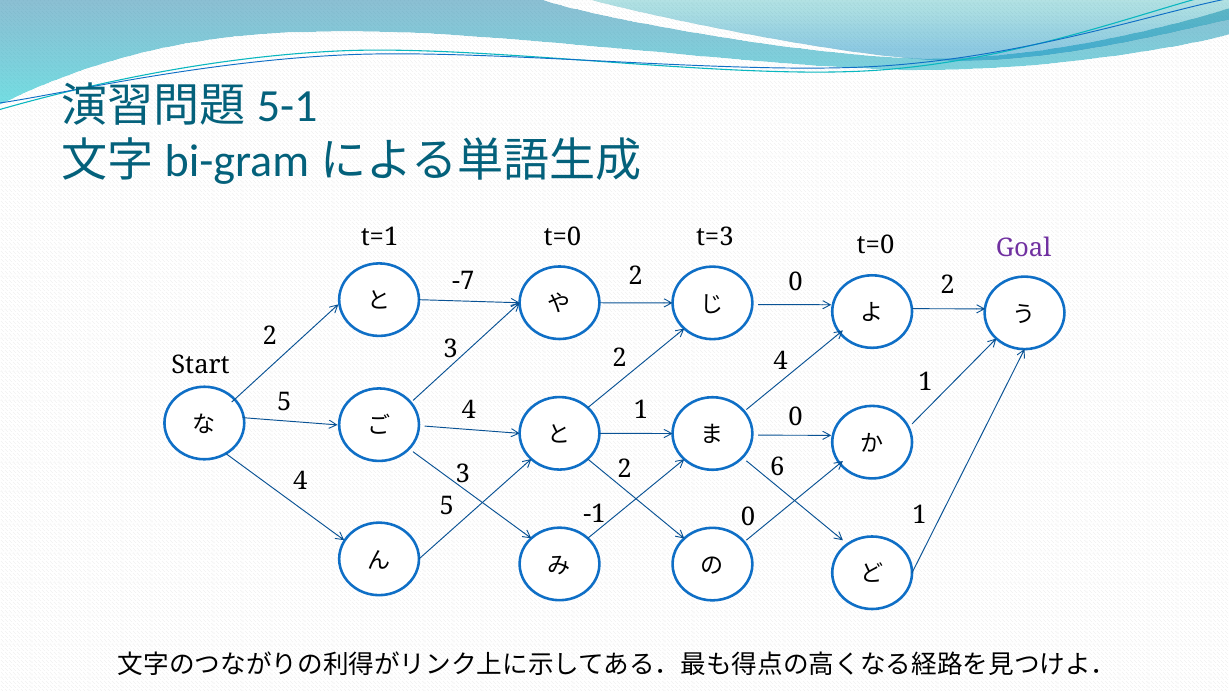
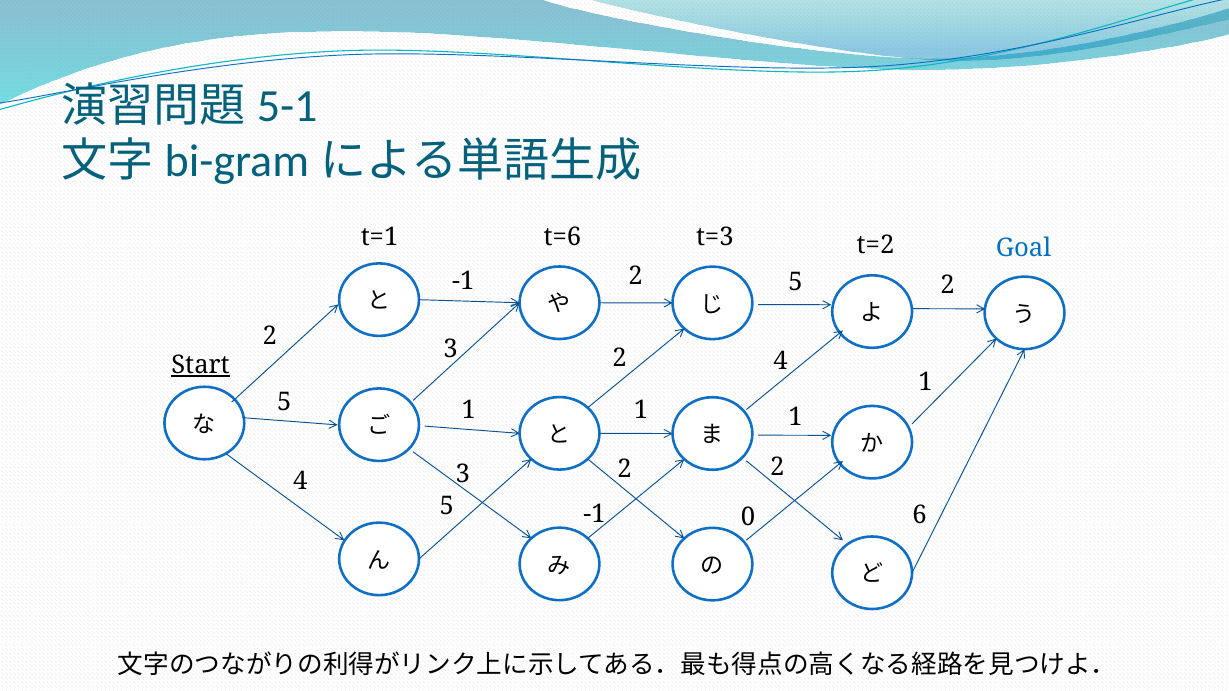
t=1 t=0: t=0 -> t=6 (562, 237)
t=0: t=0 -> t=2 (876, 246)
Goal colour: purple -> blue (1024, 248)
-7: -7 -> -1 (463, 281)
2 0: 0 -> 5 (795, 282)
Start underline: none -> present (201, 365)
5 4: 4 -> 1 (469, 410)
0: 0 -> 1 (796, 418)
2 6: 6 -> 2 (777, 467)
0 1: 1 -> 6 (920, 515)
